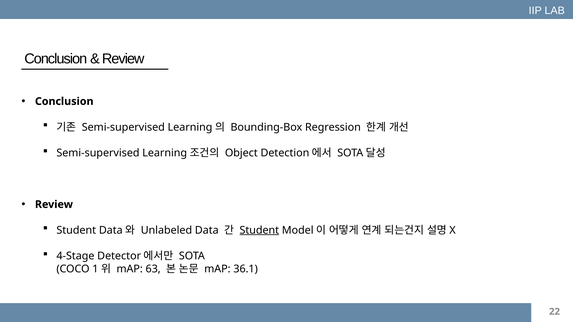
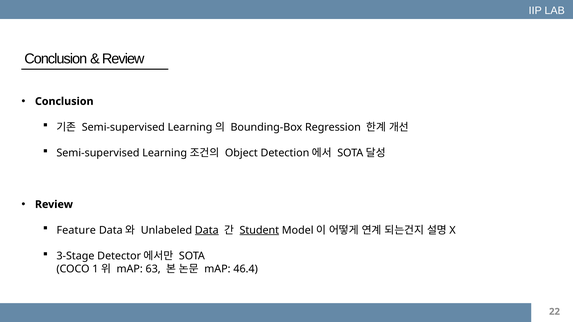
Student: Student -> Feature (76, 230)
Data underline: none -> present (207, 230)
4-Stage: 4-Stage -> 3-Stage (75, 256)
36.1: 36.1 -> 46.4 (246, 269)
